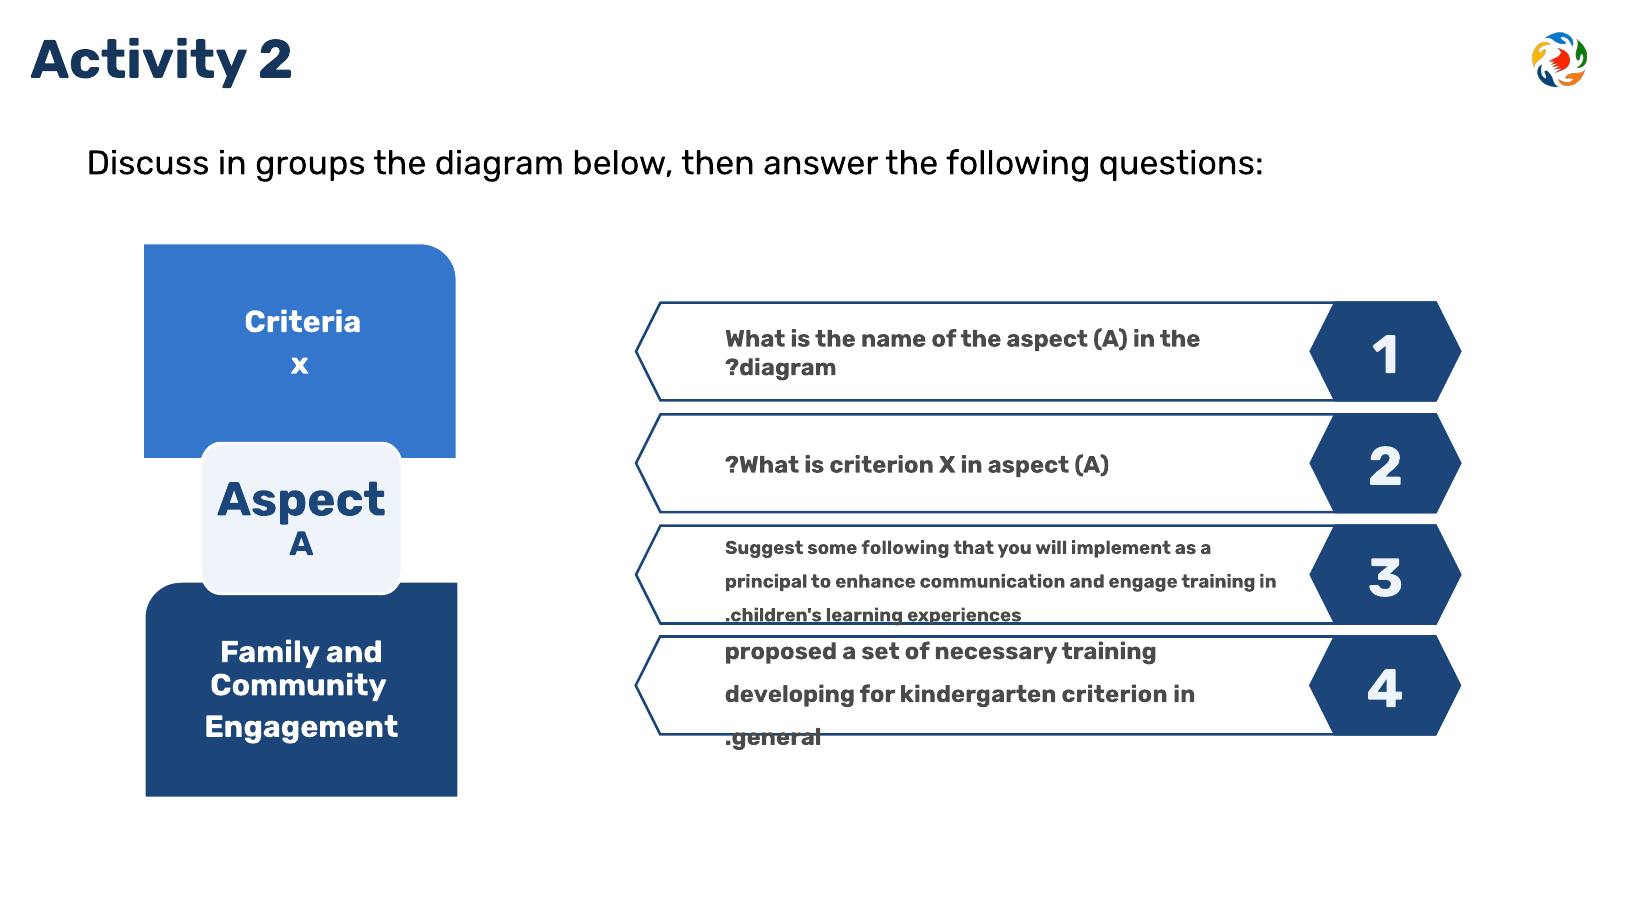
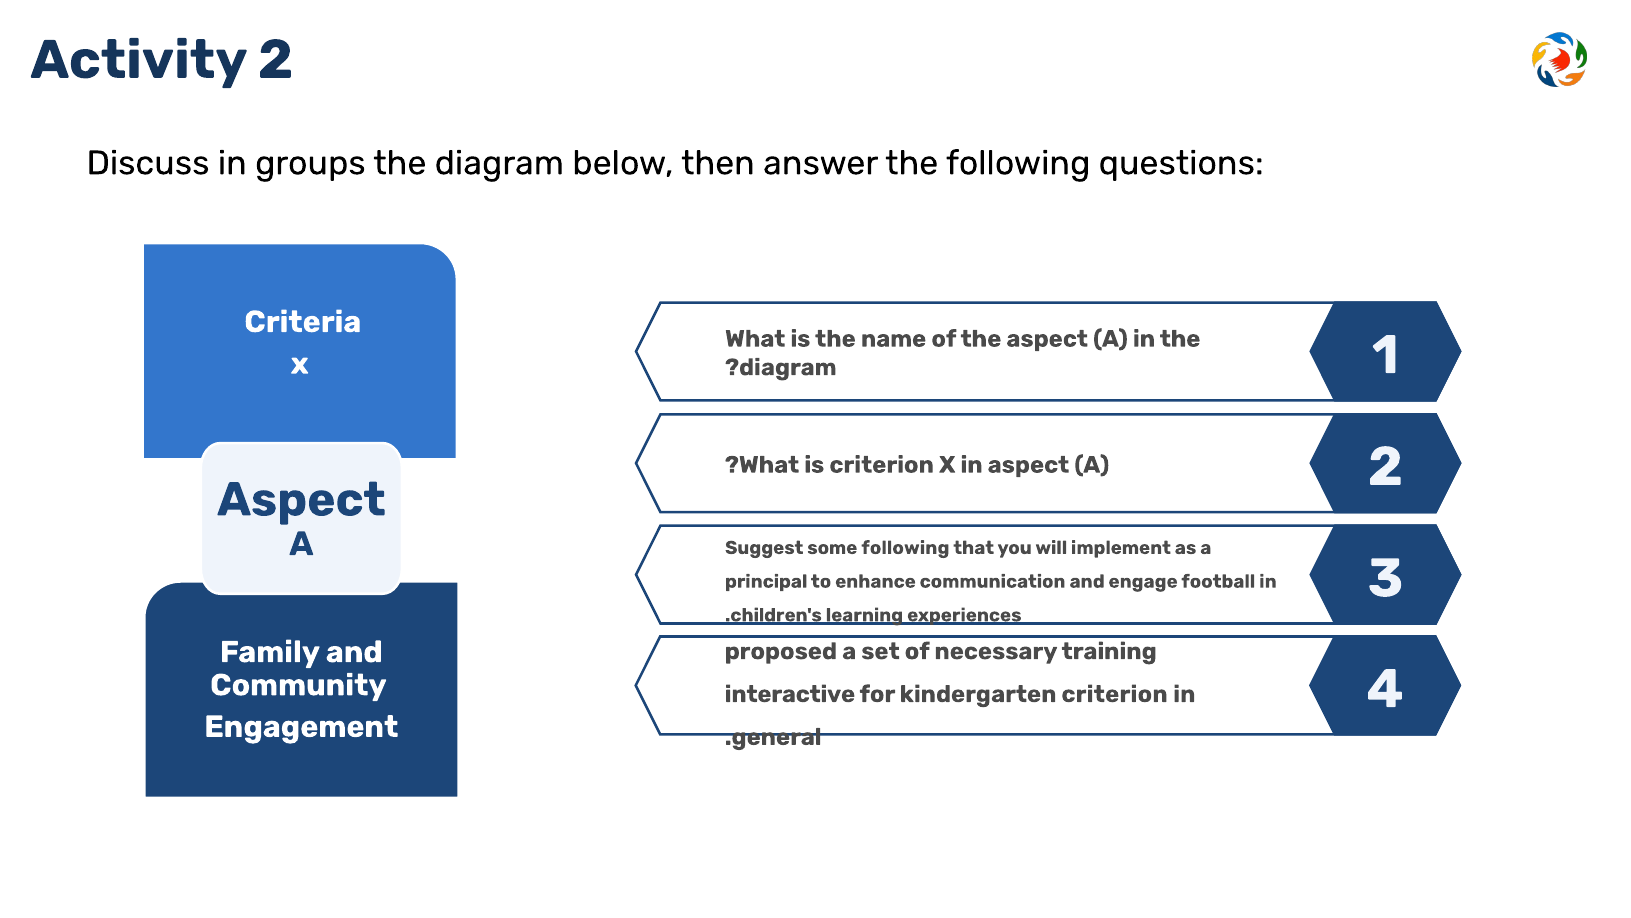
engage training: training -> football (1218, 581)
developing: developing -> interactive (790, 694)
